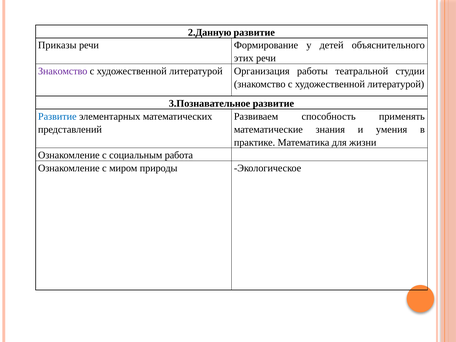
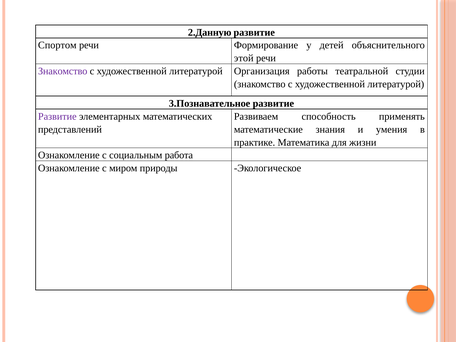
Приказы: Приказы -> Спортом (57, 45)
этих: этих -> этой (244, 58)
Развитие colour: blue -> purple (57, 116)
